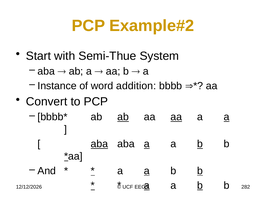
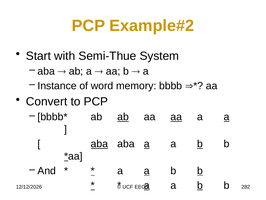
addition: addition -> memory (136, 86)
